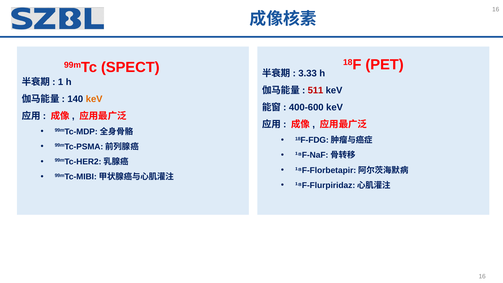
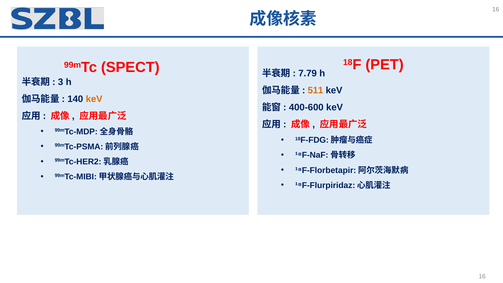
3.33: 3.33 -> 7.79 (308, 74)
1: 1 -> 3 (61, 82)
511 colour: red -> orange (315, 91)
